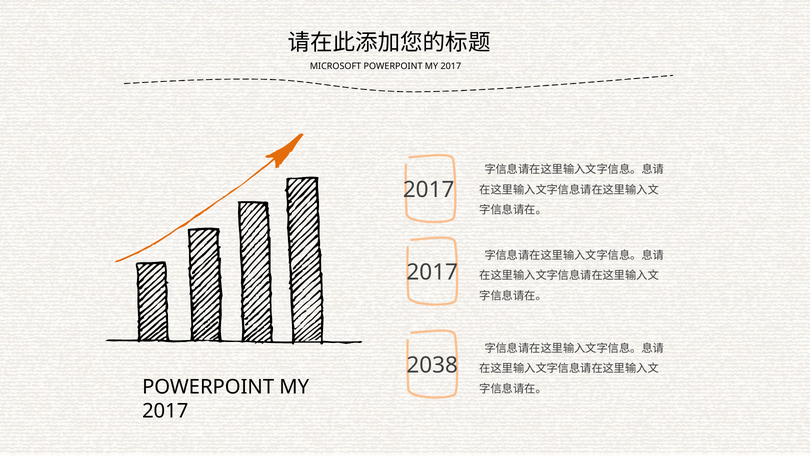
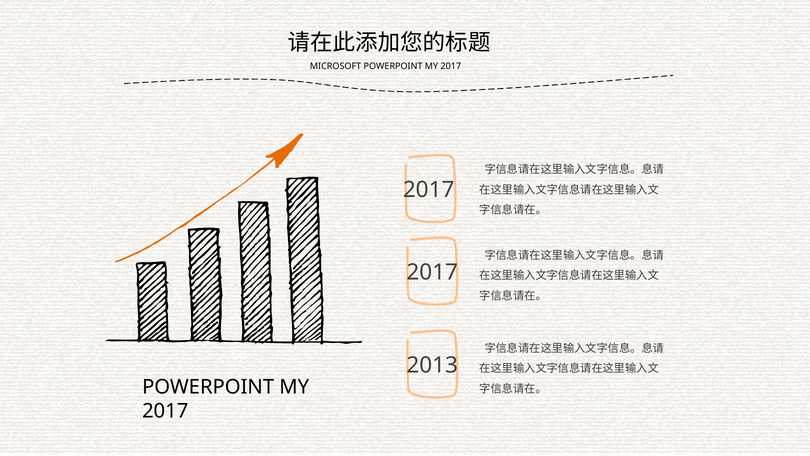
2038: 2038 -> 2013 (432, 365)
